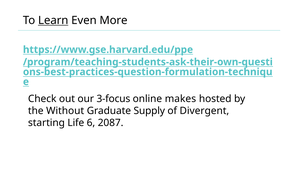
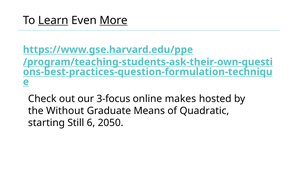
More underline: none -> present (114, 20)
Supply: Supply -> Means (149, 110)
Divergent: Divergent -> Quadratic (204, 110)
Life: Life -> Still (76, 122)
2087: 2087 -> 2050 (111, 122)
